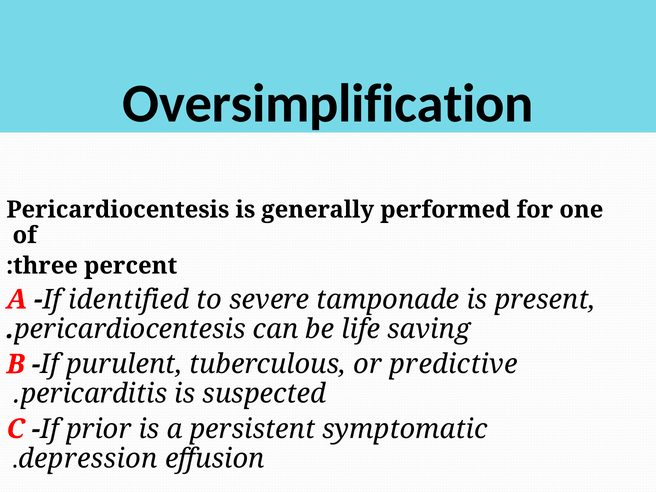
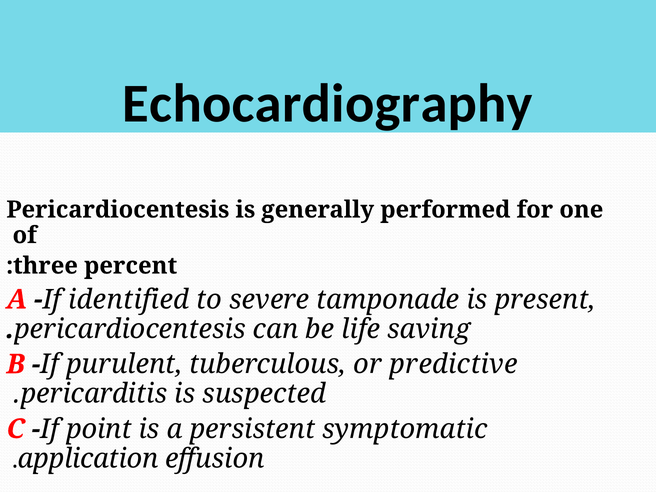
Oversimplification: Oversimplification -> Echocardiography (328, 104)
prior: prior -> point (99, 429)
depression: depression -> application (88, 459)
